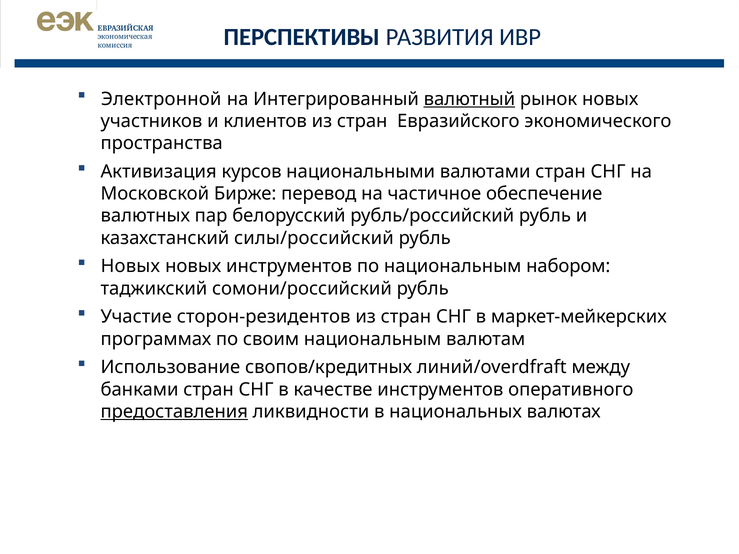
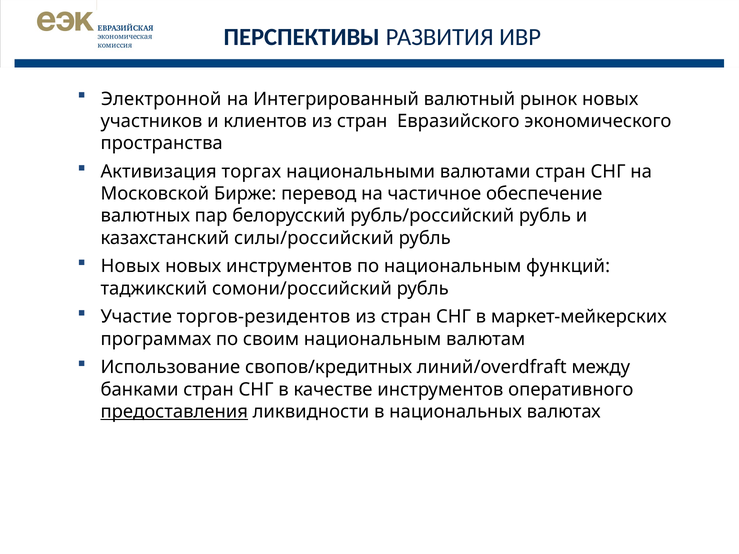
валютный underline: present -> none (469, 99)
курсов: курсов -> торгах (251, 172)
набором: набором -> функций (568, 266)
сторон-резидентов: сторон-резидентов -> торгов-резидентов (264, 317)
